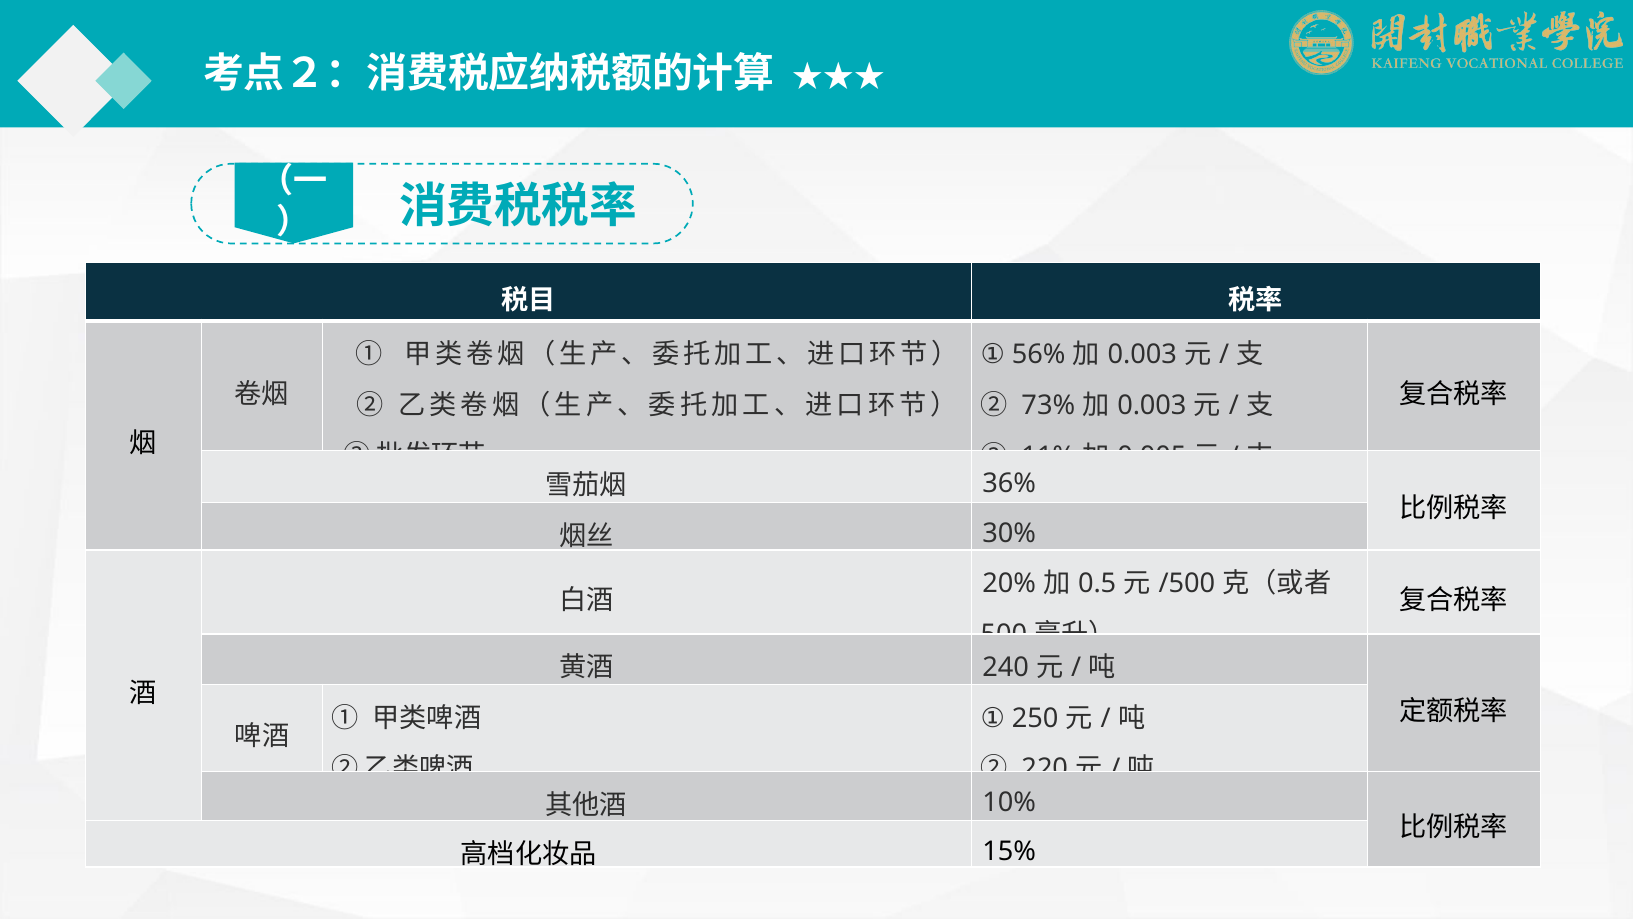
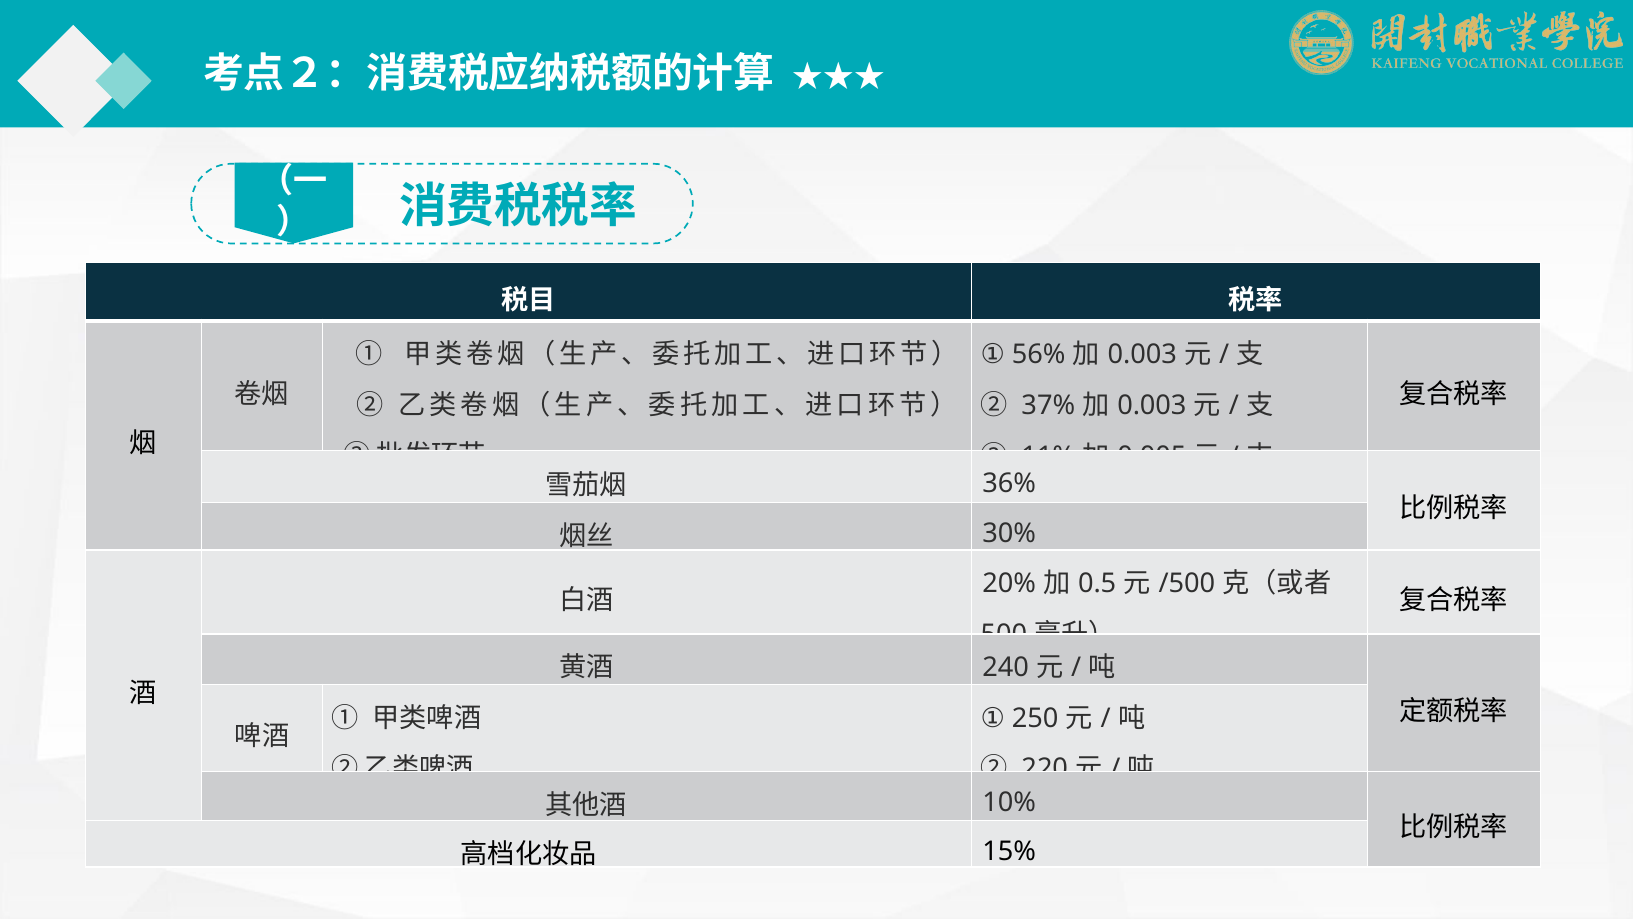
73%: 73% -> 37% (1048, 405)
